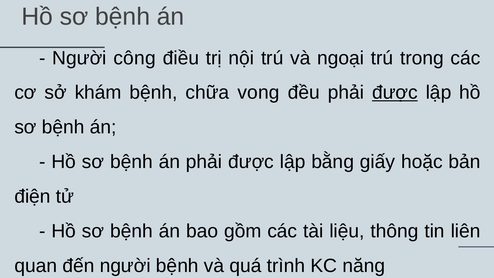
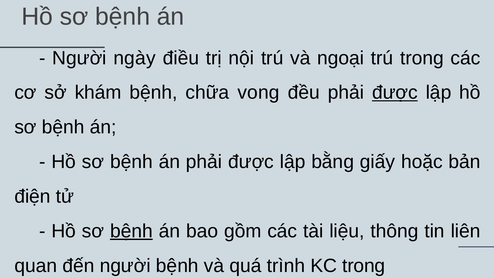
công: công -> ngày (135, 58)
bệnh underline: none -> present (131, 231)
KC năng: năng -> trong (364, 266)
